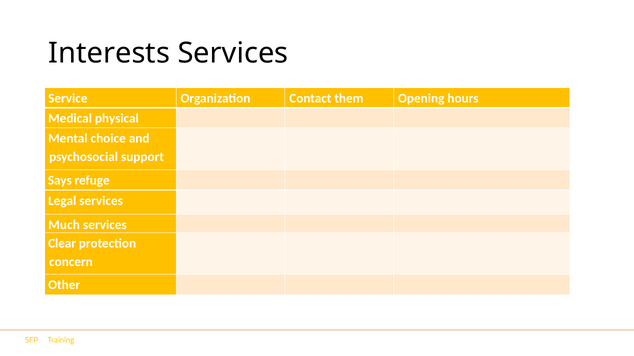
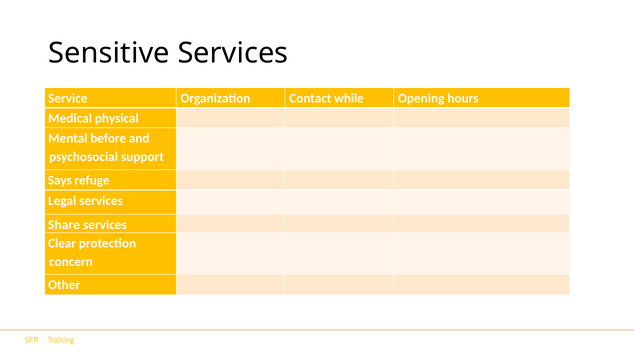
Interests: Interests -> Sensitive (109, 53)
them: them -> while (349, 98)
choice: choice -> before (108, 139)
Much: Much -> Share (64, 225)
